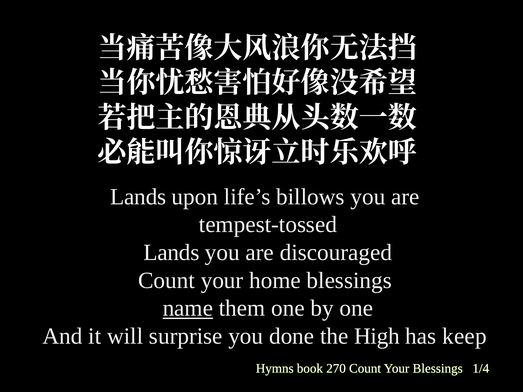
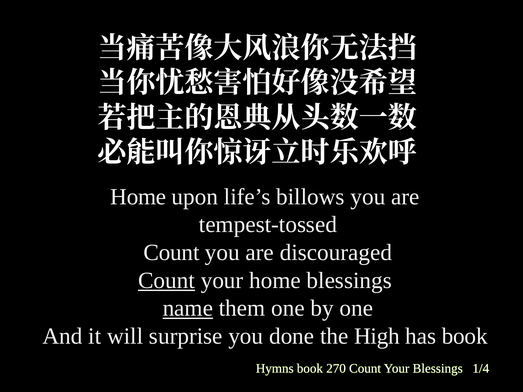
Lands: Lands -> Home (138, 197)
Lands: Lands -> Count (172, 253)
Count underline: none -> present (166, 281)
has keep: keep -> book (465, 336)
